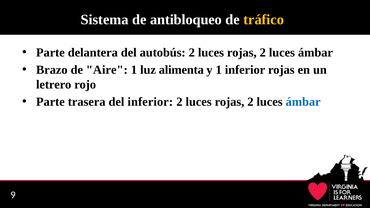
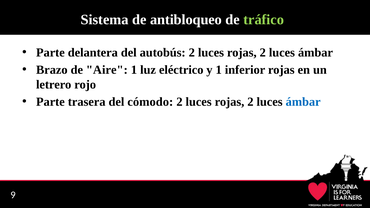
tráfico colour: yellow -> light green (264, 20)
alimenta: alimenta -> eléctrico (181, 70)
del inferior: inferior -> cómodo (150, 102)
